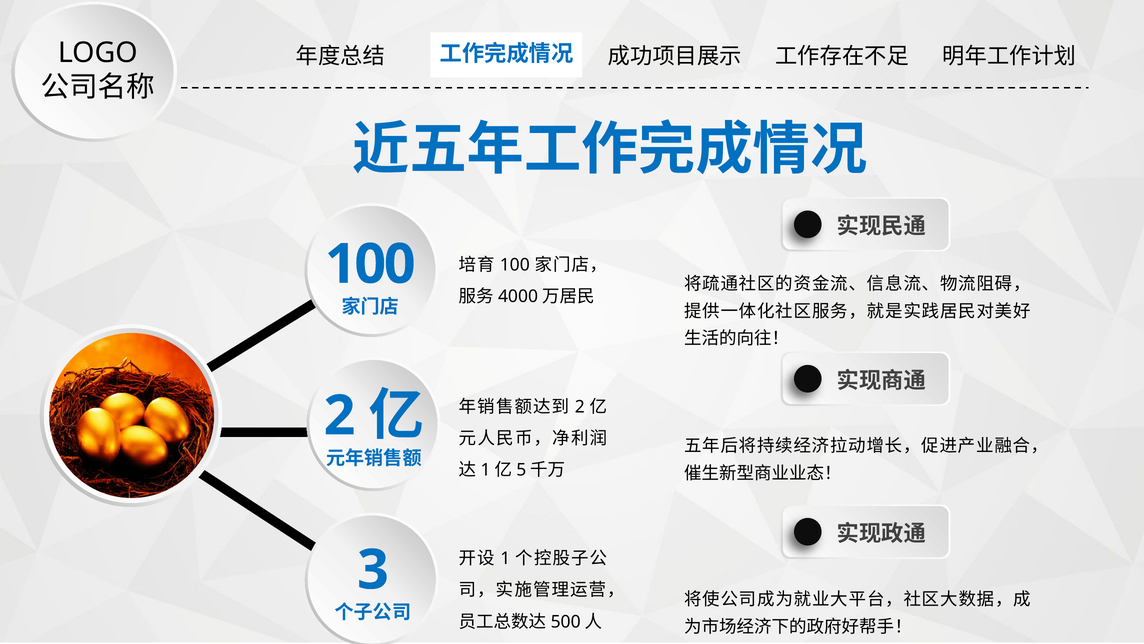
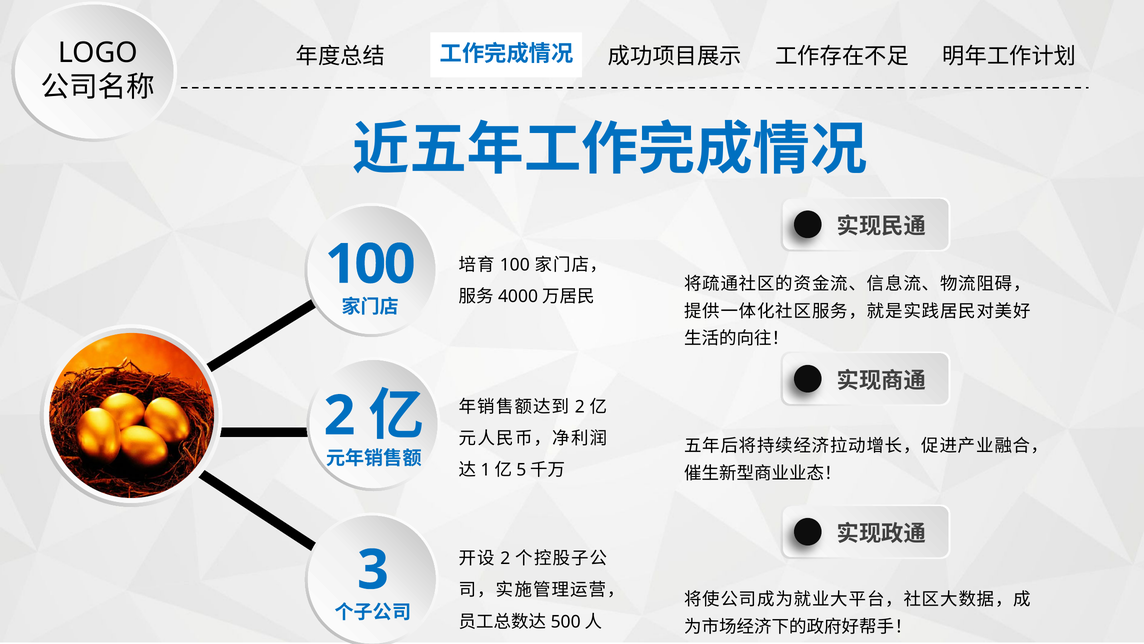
1: 1 -> 2 (505, 558)
